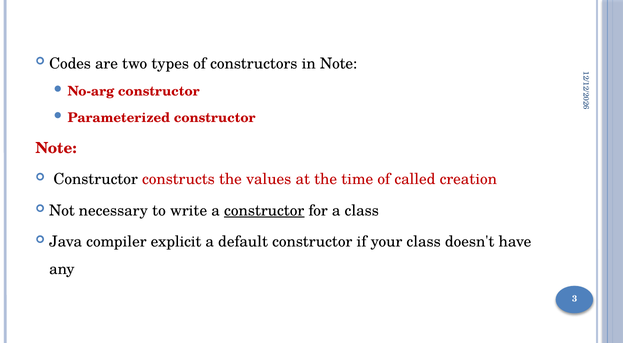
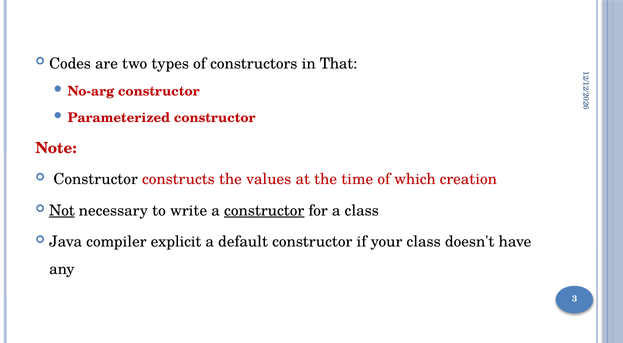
in Note: Note -> That (339, 64)
called: called -> which (415, 180)
Not underline: none -> present (62, 211)
